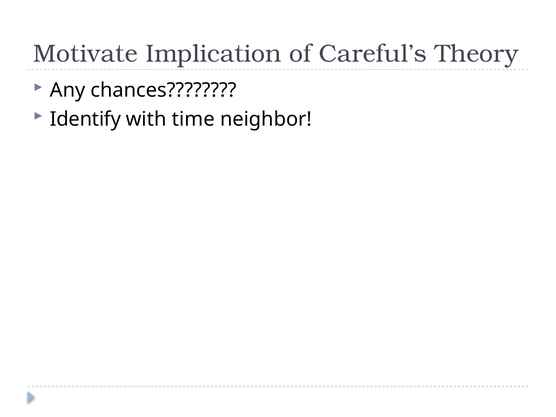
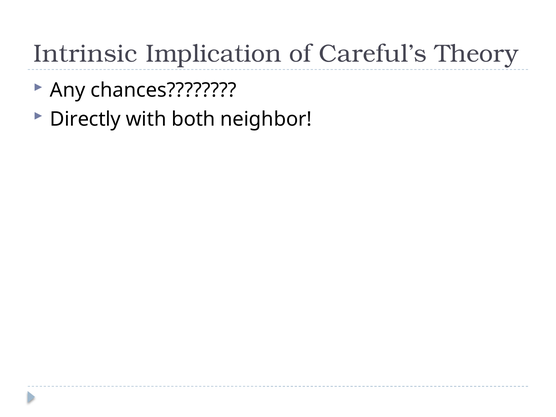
Motivate: Motivate -> Intrinsic (86, 54)
Identify: Identify -> Directly (85, 119)
time: time -> both (193, 119)
